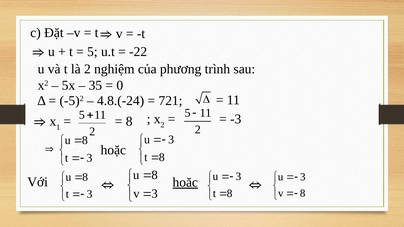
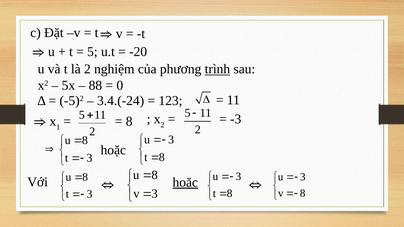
-22: -22 -> -20 (138, 52)
trình underline: none -> present (217, 69)
35: 35 -> 88 (95, 85)
4.8.(-24: 4.8.(-24 -> 3.4.(-24 (121, 101)
721: 721 -> 123 (170, 101)
